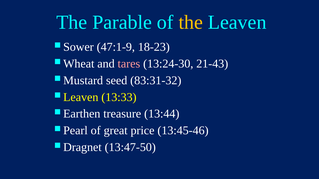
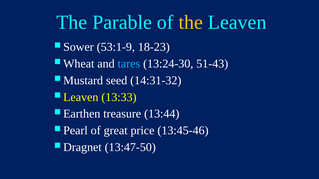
47:1-9: 47:1-9 -> 53:1-9 (116, 47)
tares colour: pink -> light blue (129, 64)
21-43: 21-43 -> 51-43 (212, 64)
83:31-32: 83:31-32 -> 14:31-32 (156, 81)
